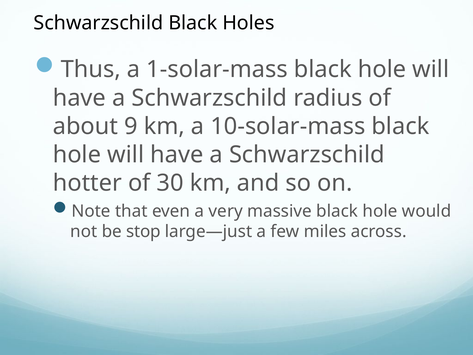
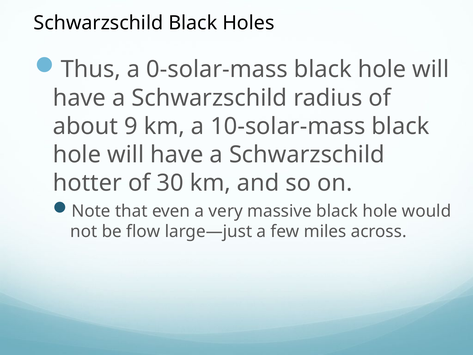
1-solar-mass: 1-solar-mass -> 0-solar-mass (217, 69)
stop: stop -> flow (143, 231)
